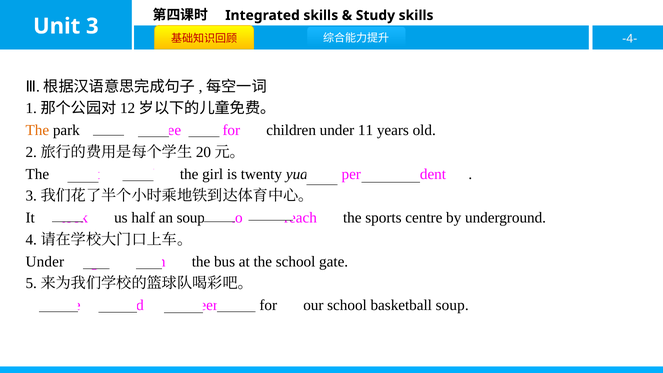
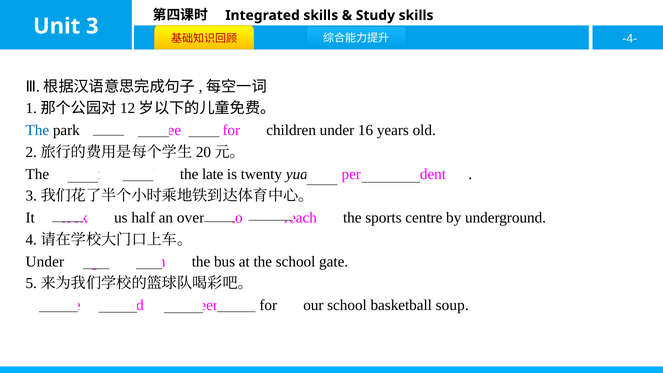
The colour: orange -> blue (37, 130)
11: 11 -> 16 (366, 130)
girl: girl -> late (213, 174)
an soup: soup -> over (191, 218)
